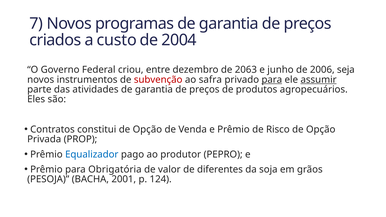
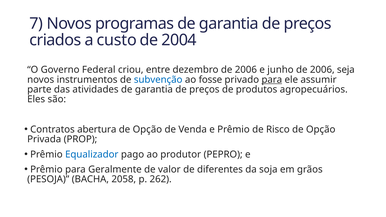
dezembro de 2063: 2063 -> 2006 (246, 70)
subvenção colour: red -> blue (158, 80)
safra: safra -> fosse (210, 80)
assumir underline: present -> none (319, 80)
constitui: constitui -> abertura (97, 130)
Obrigatória: Obrigatória -> Geralmente (115, 170)
2001: 2001 -> 2058 (124, 179)
124: 124 -> 262 (161, 179)
